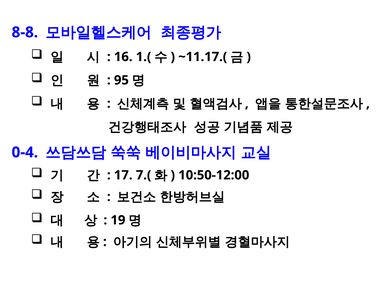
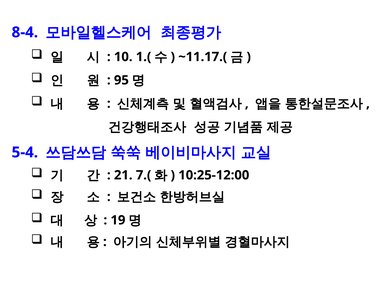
8-8: 8-8 -> 8-4 (25, 32)
16: 16 -> 10 (123, 57)
0-4: 0-4 -> 5-4 (25, 153)
17: 17 -> 21 (123, 175)
10:50-12:00: 10:50-12:00 -> 10:25-12:00 (214, 175)
